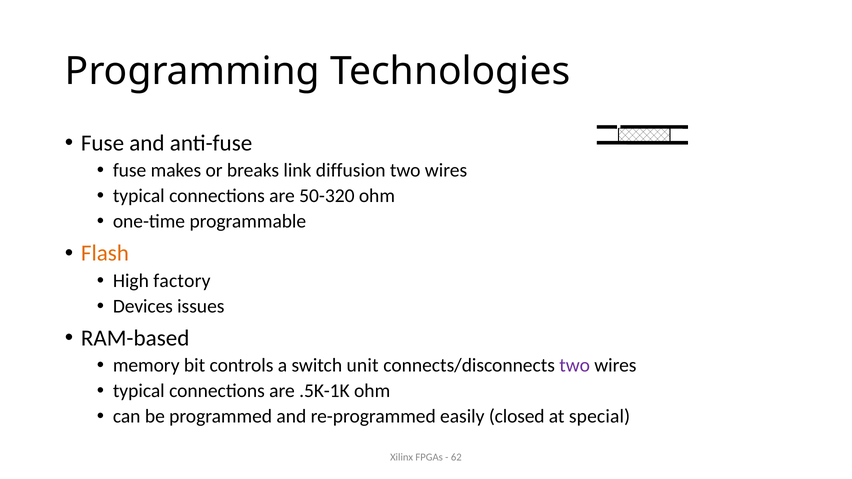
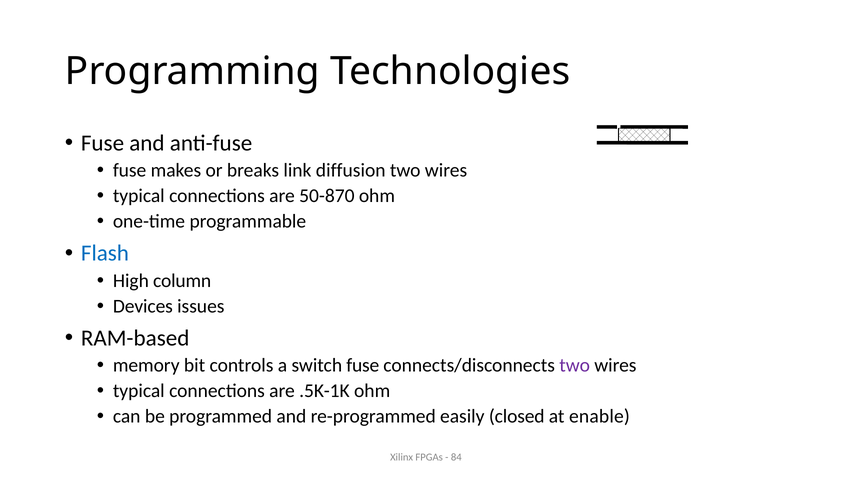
50-320: 50-320 -> 50-870 (327, 196)
Flash colour: orange -> blue (105, 253)
factory: factory -> column (182, 281)
switch unit: unit -> fuse (363, 366)
special: special -> enable (599, 417)
62: 62 -> 84 (456, 458)
